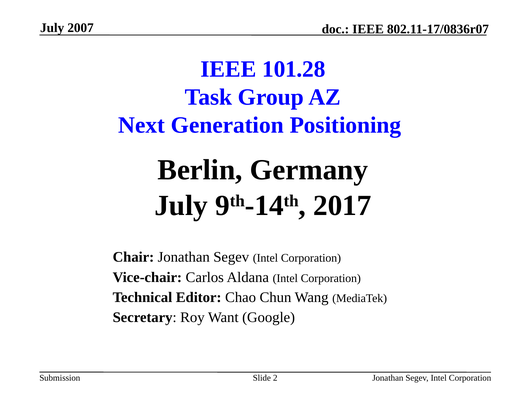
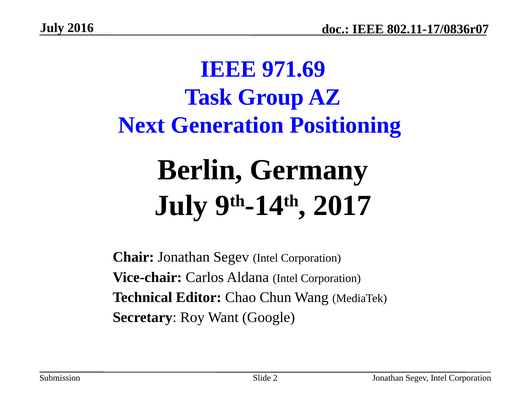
2007: 2007 -> 2016 (81, 28)
101.28: 101.28 -> 971.69 (294, 69)
